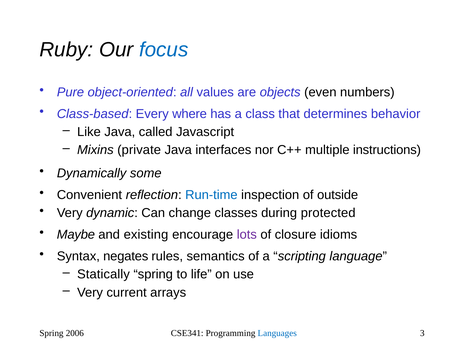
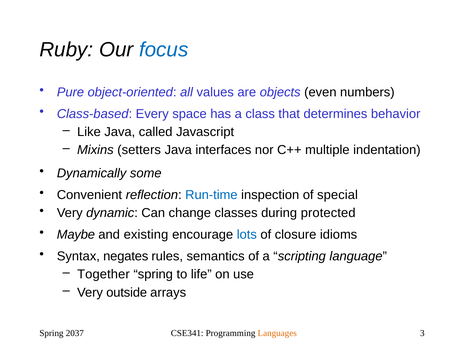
where: where -> space (190, 114)
private: private -> setters (139, 150)
instructions: instructions -> indentation (387, 150)
outside: outside -> special (338, 195)
lots colour: purple -> blue (247, 235)
Statically: Statically -> Together (103, 274)
current: current -> outside (127, 292)
2006: 2006 -> 2037 (75, 333)
Languages colour: blue -> orange (277, 333)
